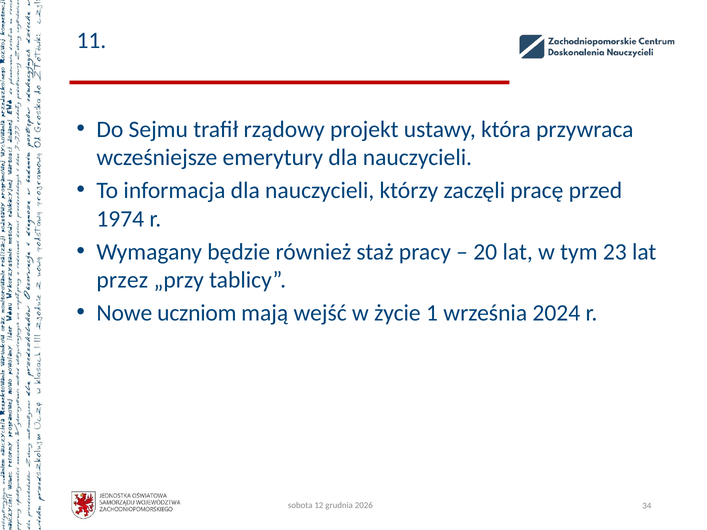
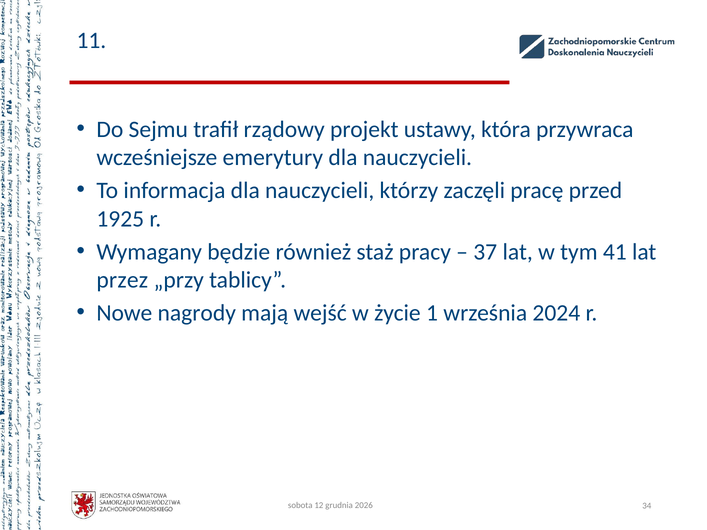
1974: 1974 -> 1925 (120, 219)
20: 20 -> 37 (485, 252)
23: 23 -> 41 (615, 252)
uczniom: uczniom -> nagrody (197, 313)
